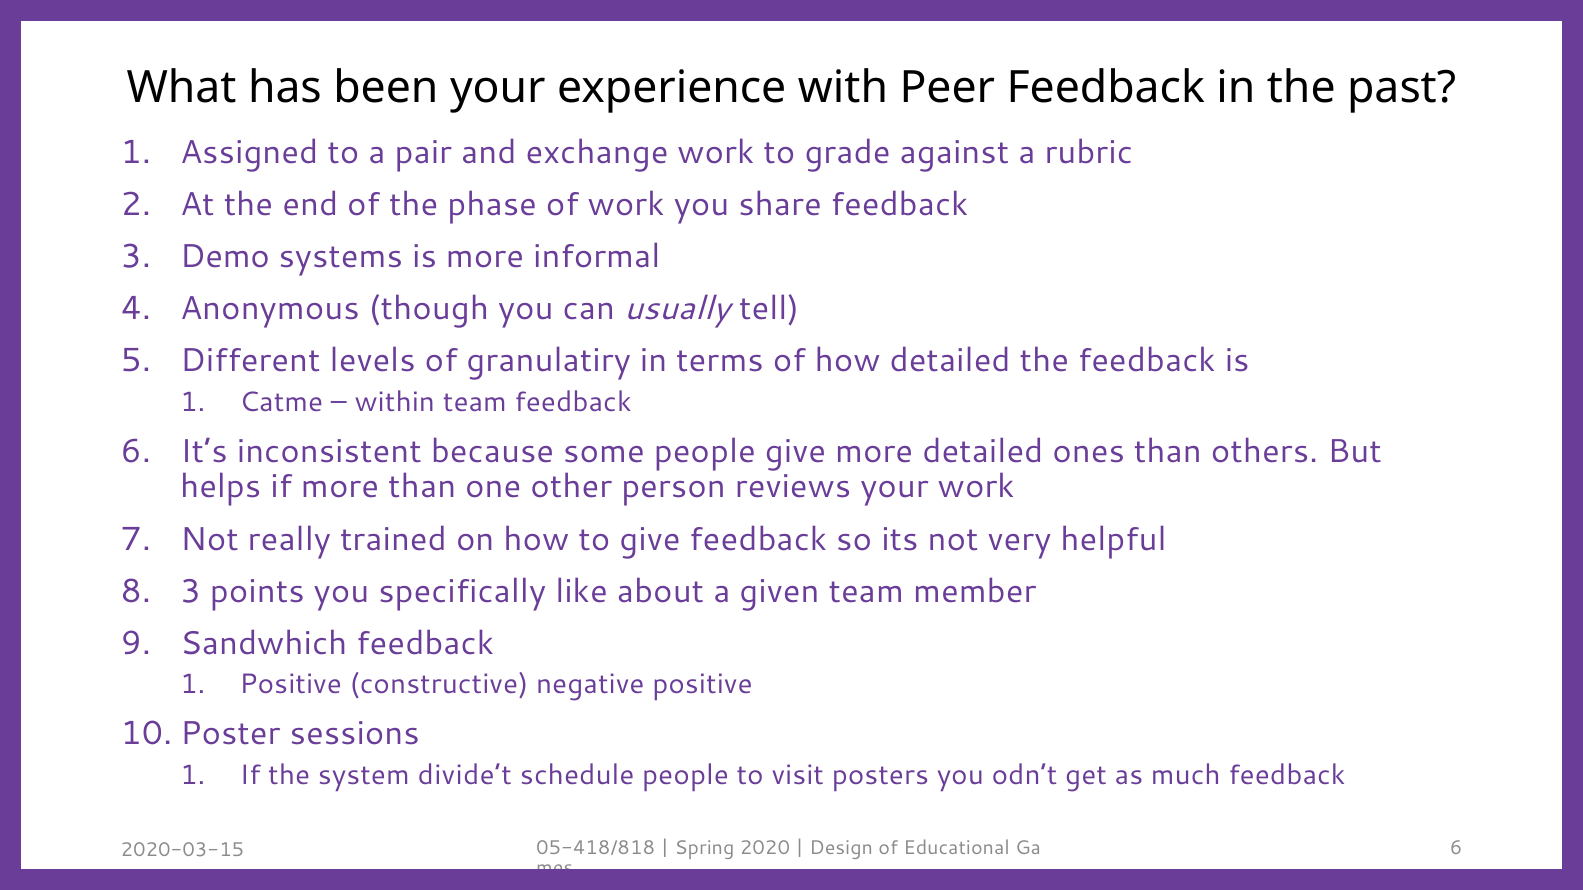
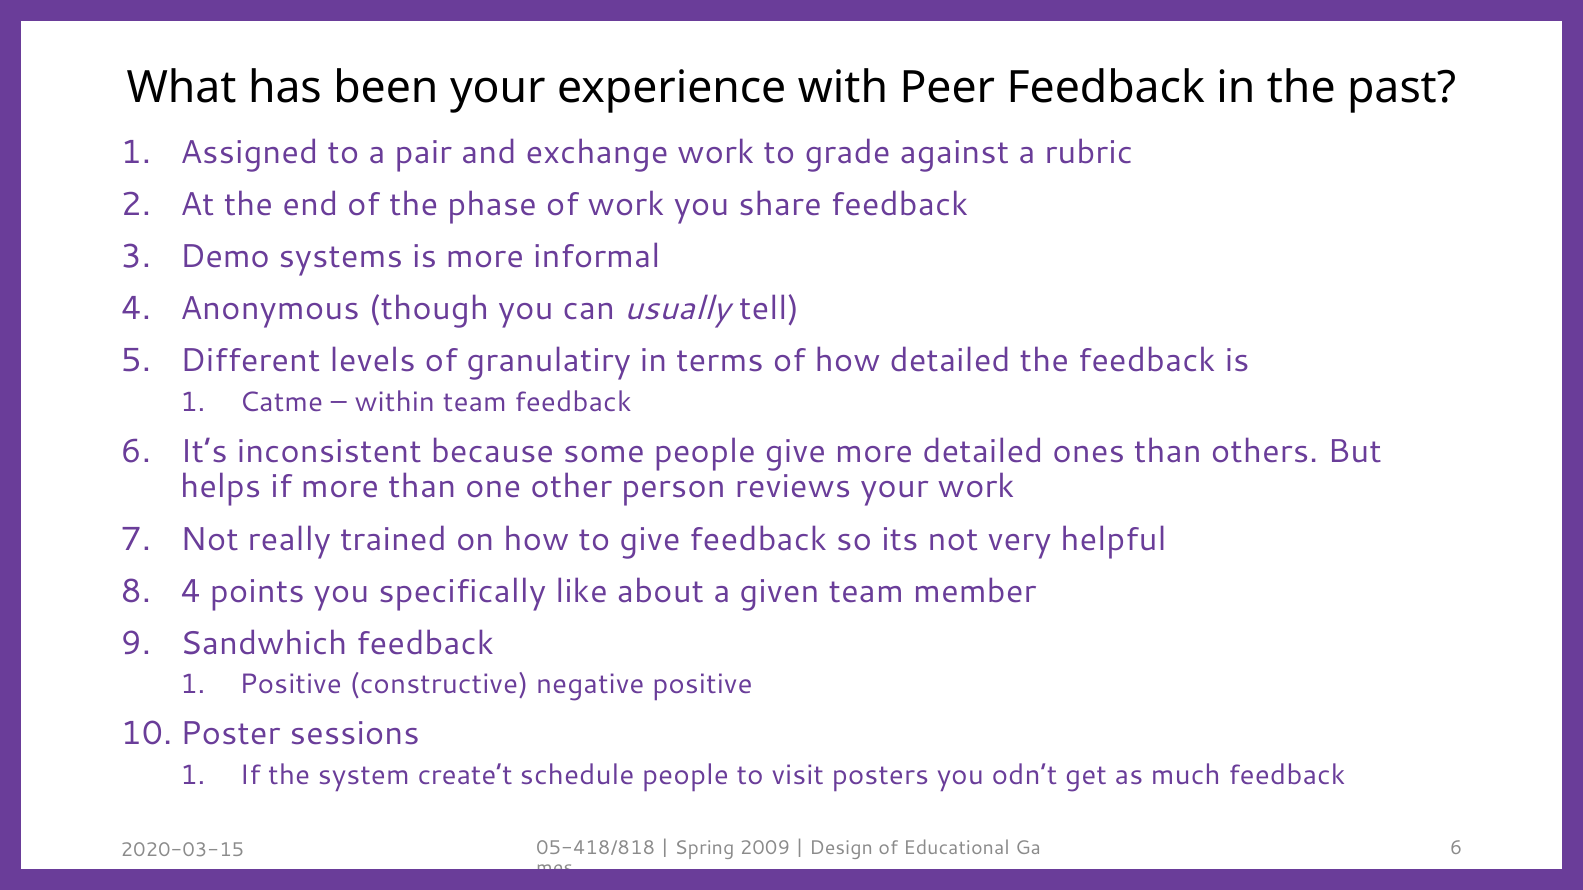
3: 3 -> 4 (191, 592)
divide’t: divide’t -> create’t (465, 775)
2020: 2020 -> 2009 (765, 848)
